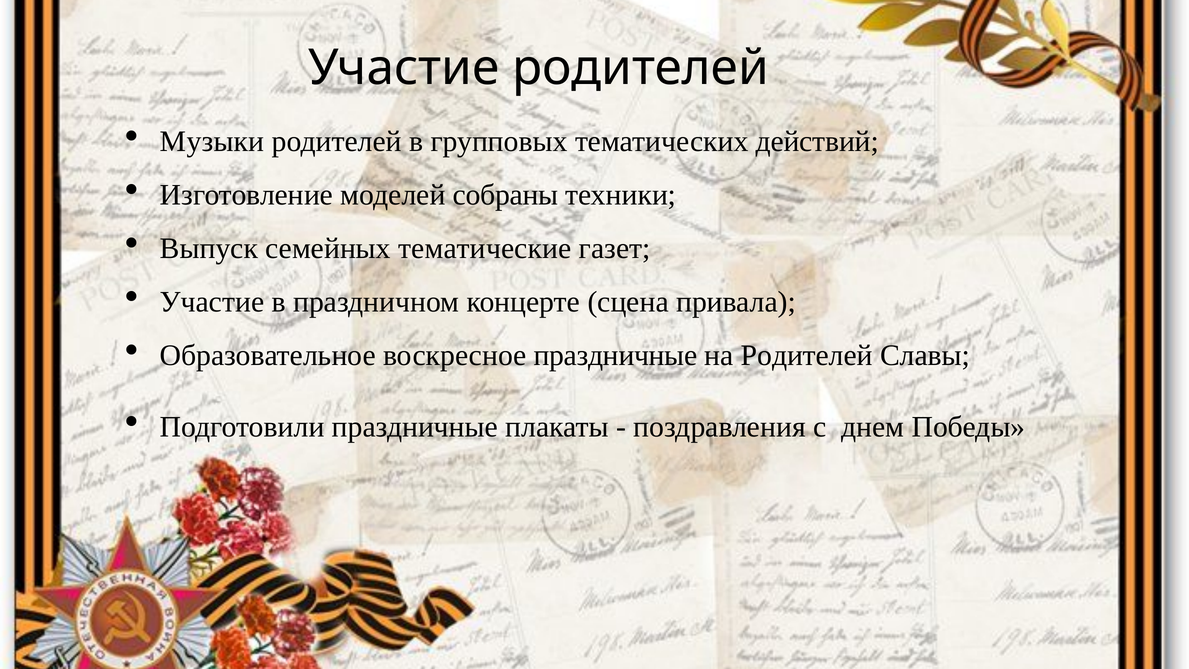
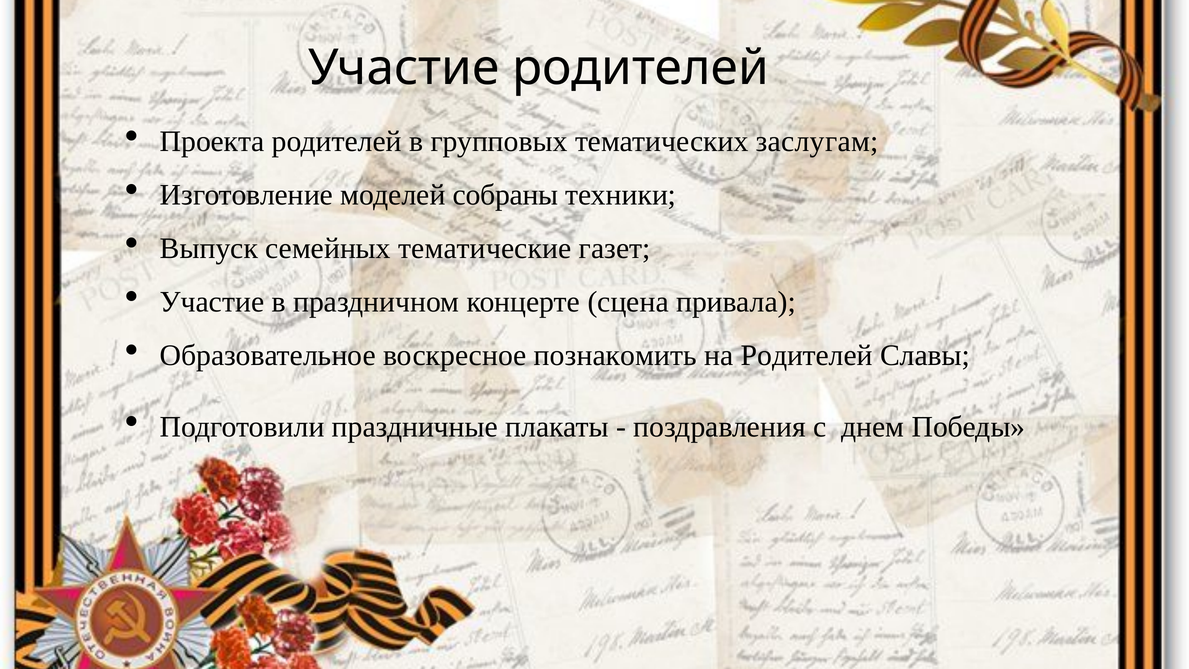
Музыки: Музыки -> Проекта (212, 141)
действий: действий -> заслугам (817, 141)
воскресное праздничные: праздничные -> познакомить (615, 355)
